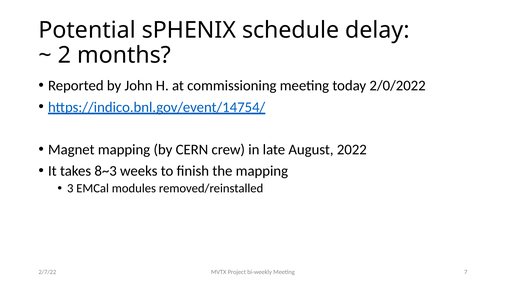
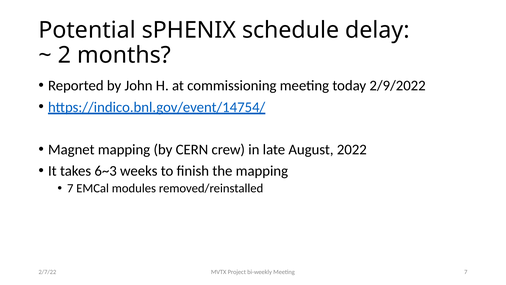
2/0/2022: 2/0/2022 -> 2/9/2022 (398, 86)
8~3: 8~3 -> 6~3 (106, 171)
3: 3 -> 7 (70, 188)
